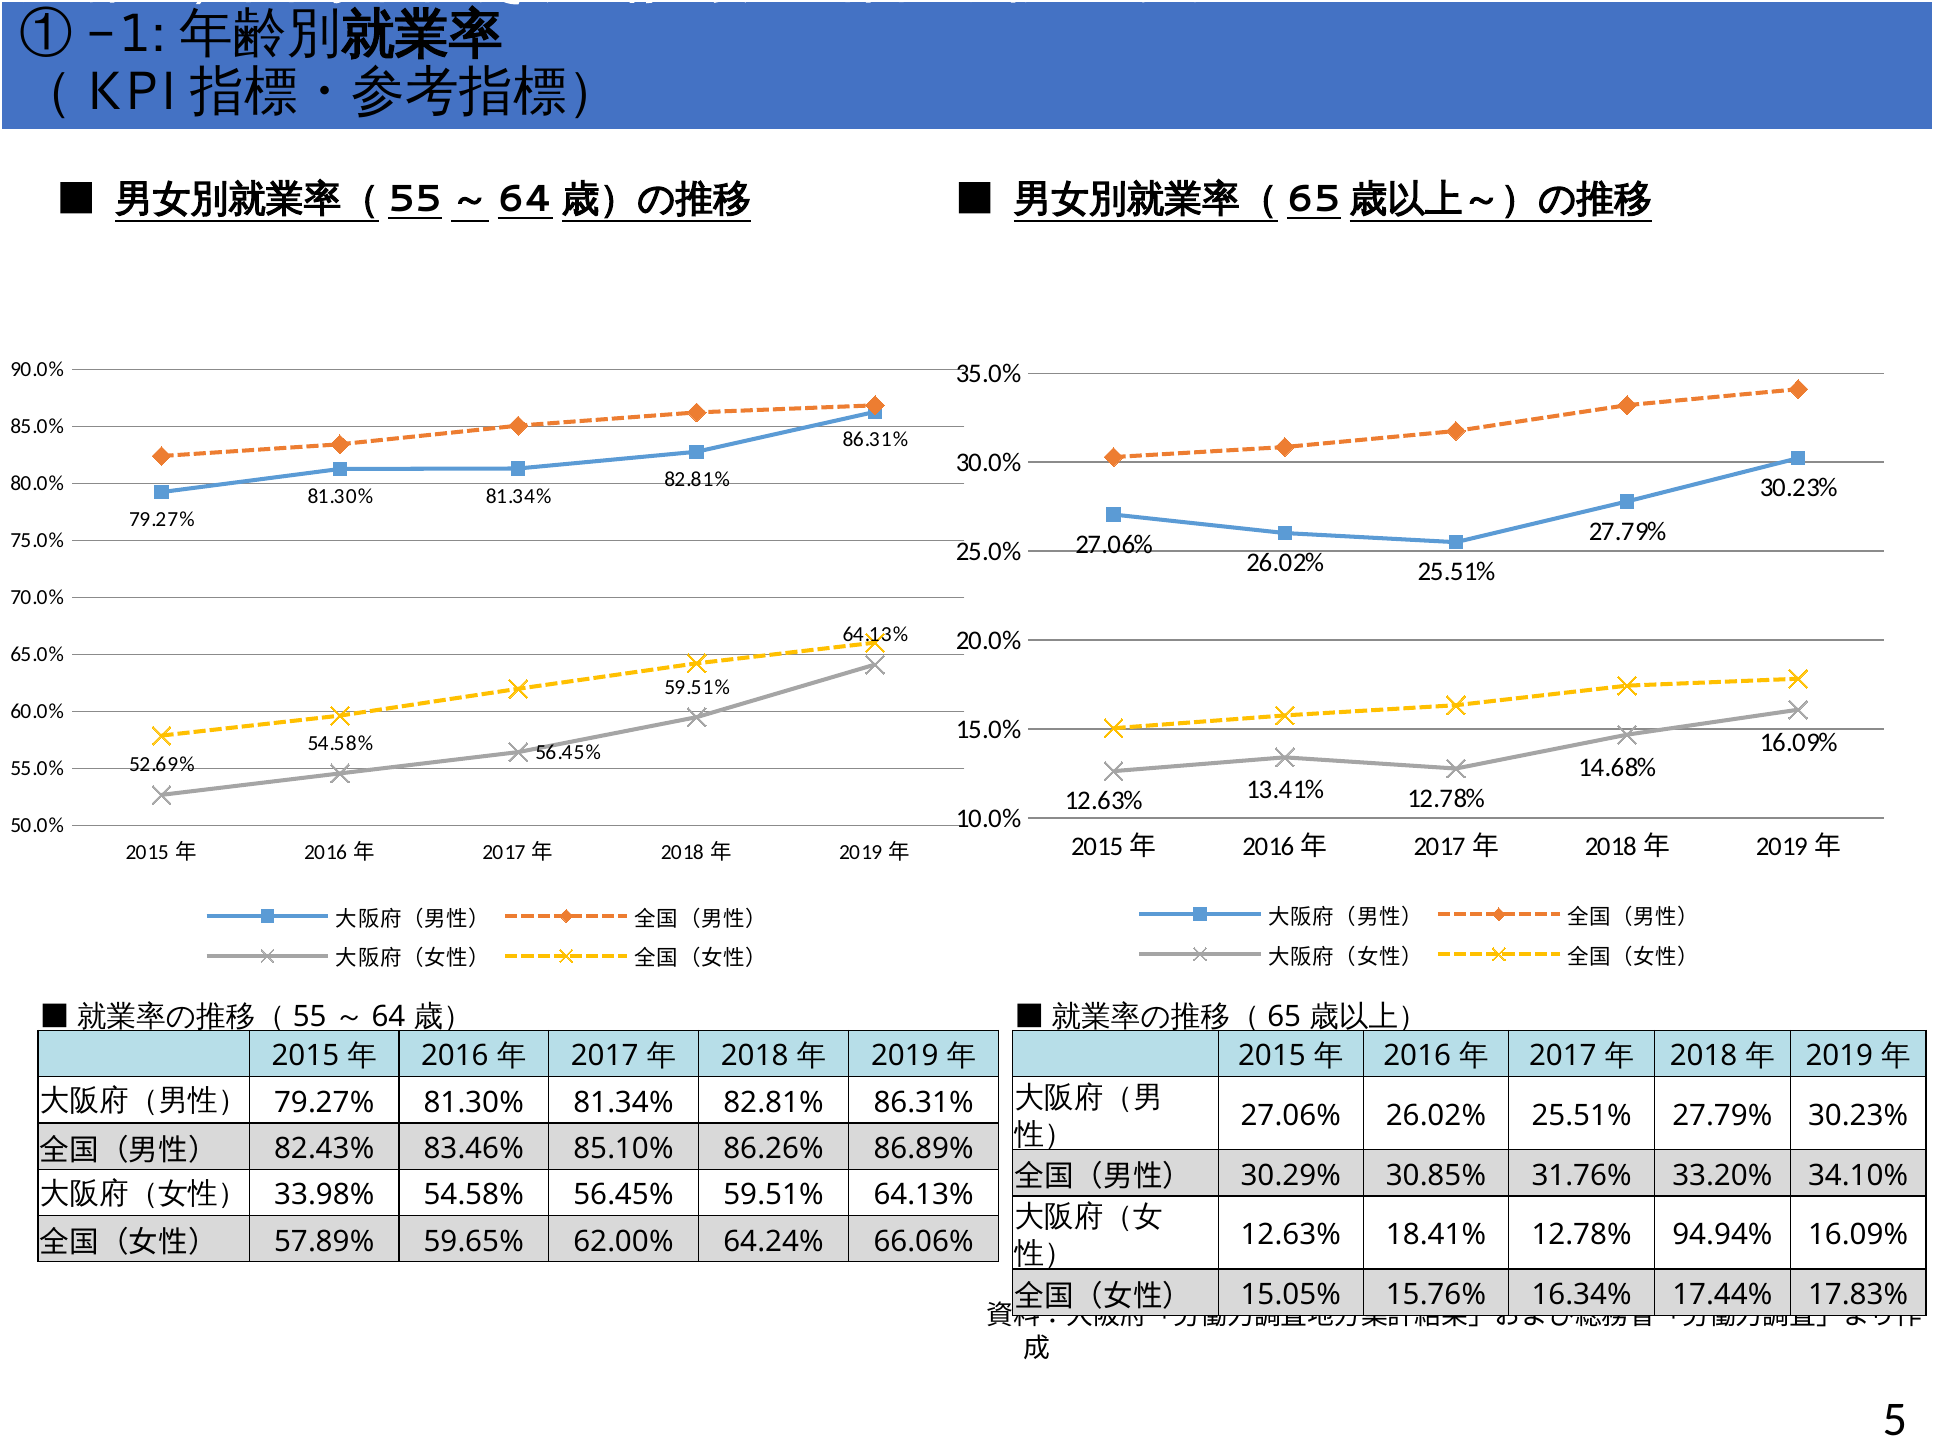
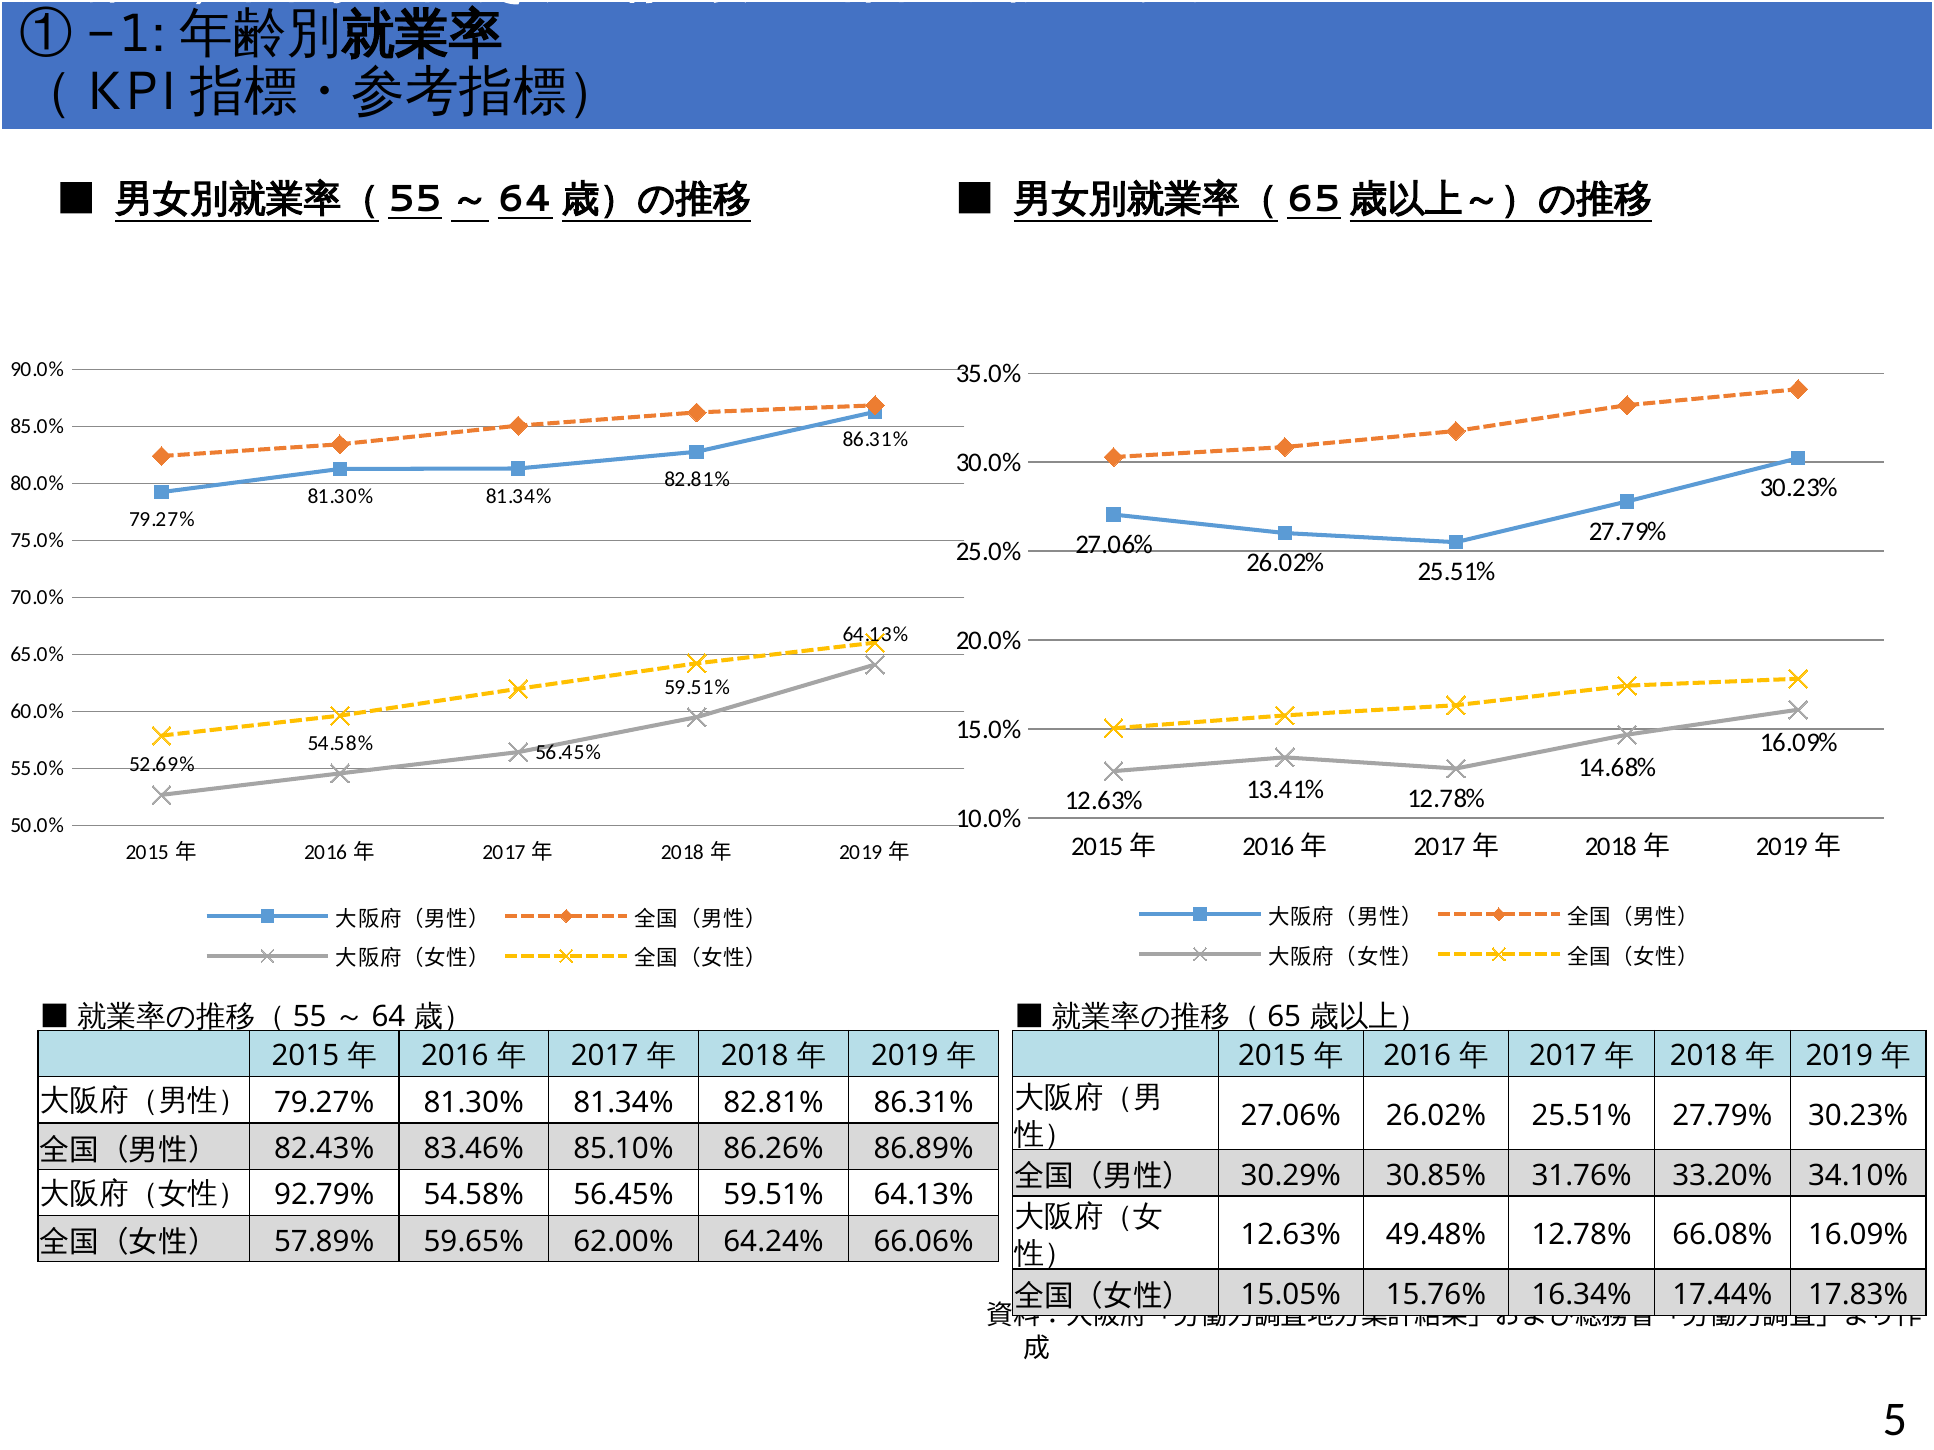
33.98%: 33.98% -> 92.79% (324, 1195)
18.41%: 18.41% -> 49.48% (1436, 1236)
94.94%: 94.94% -> 66.08% (1722, 1236)
